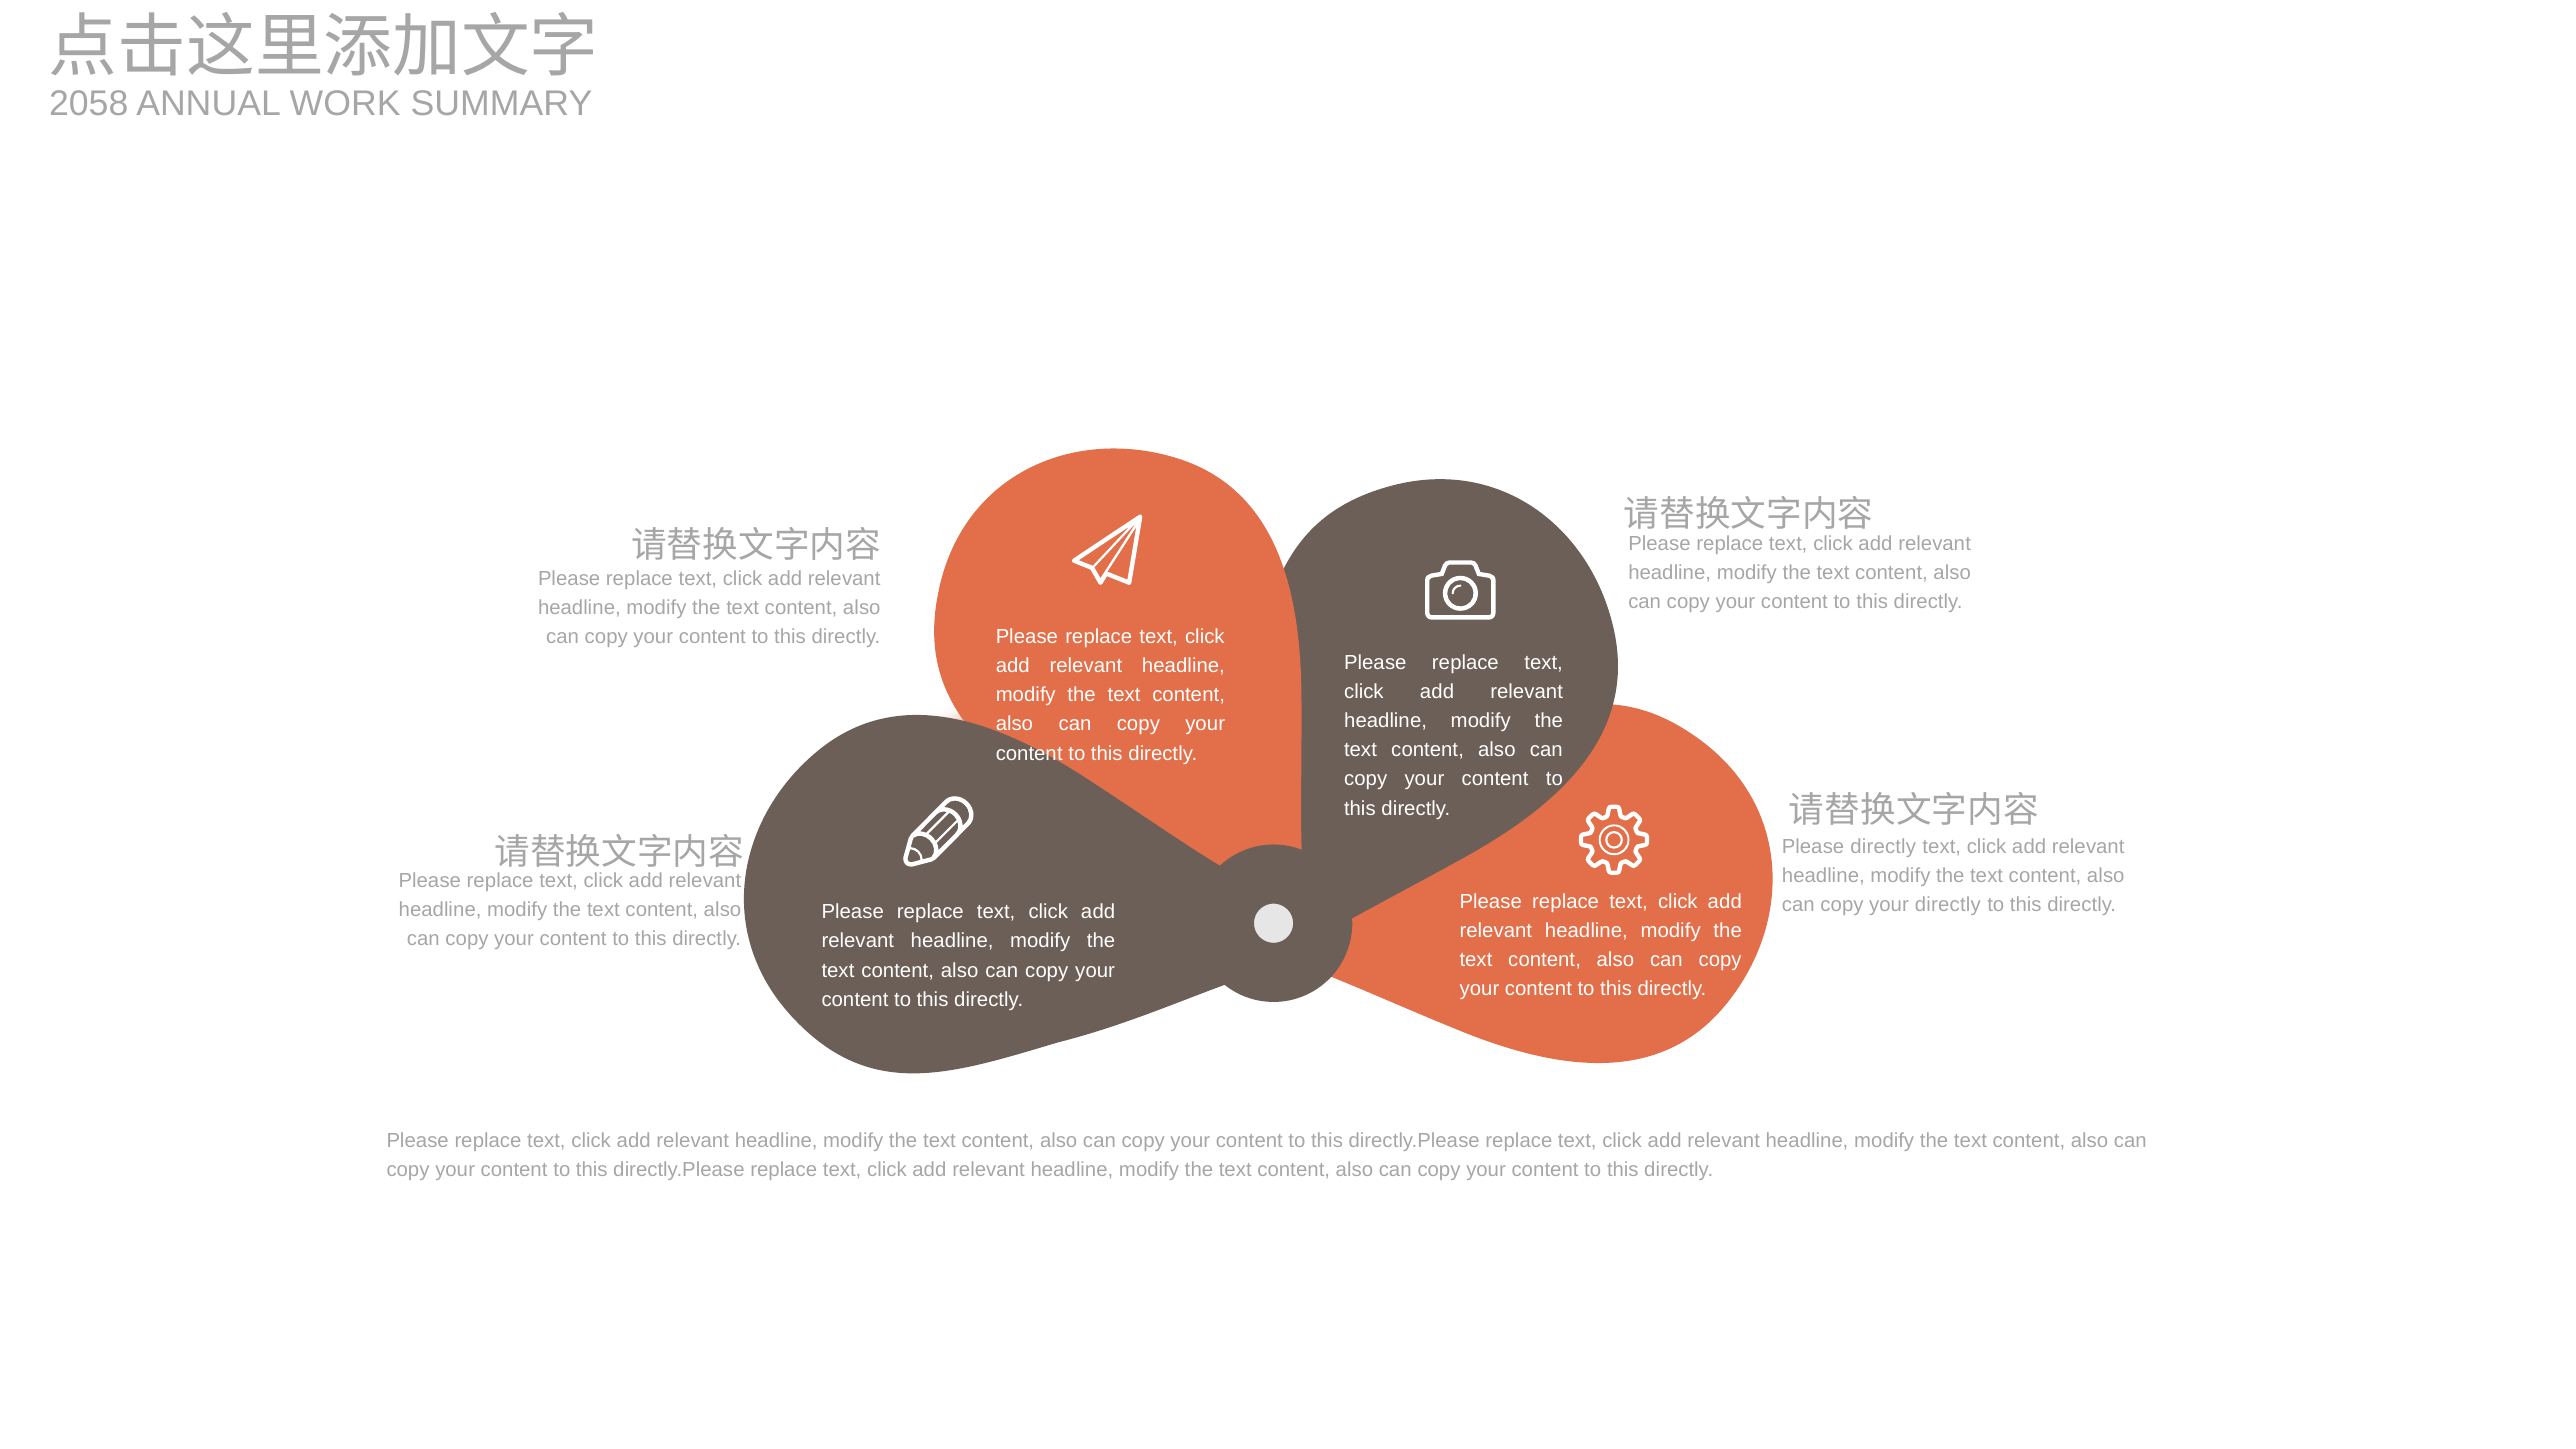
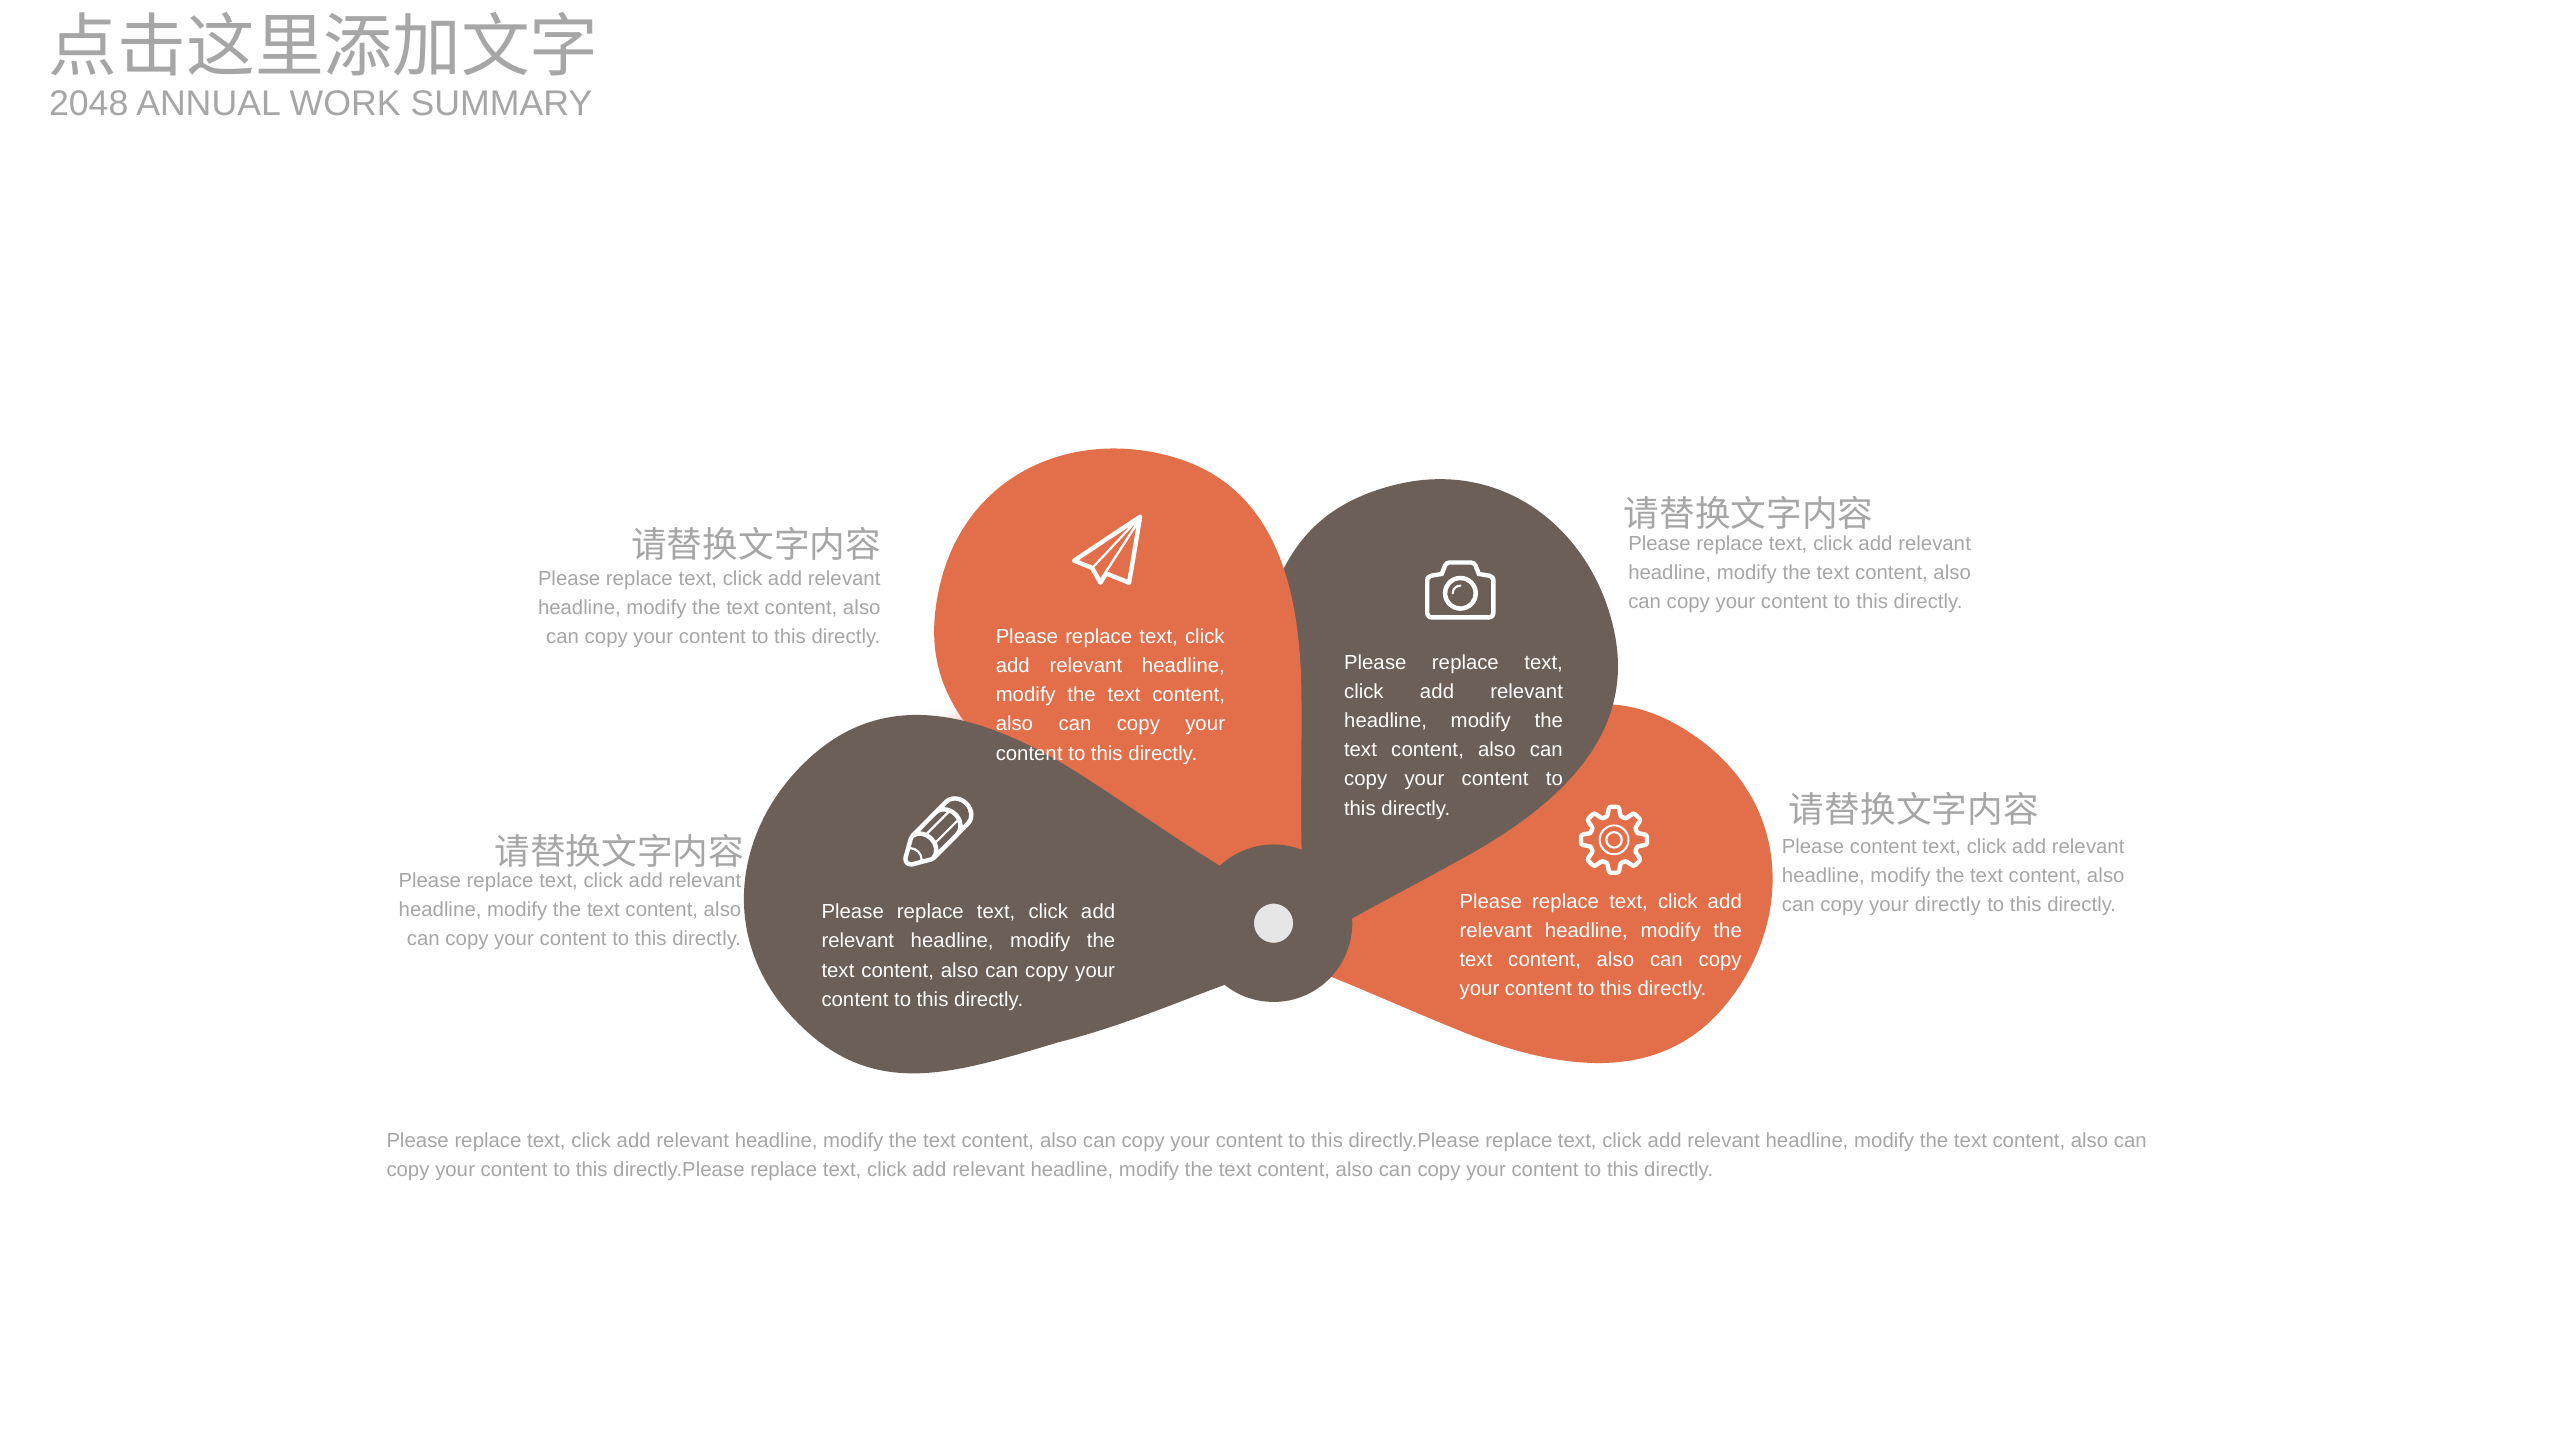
2058: 2058 -> 2048 (89, 104)
directly: directly -> content (1883, 847)
